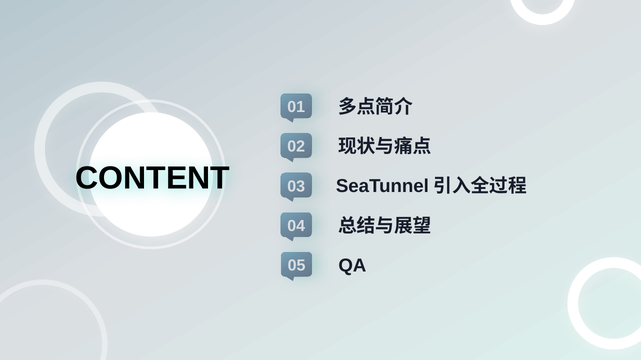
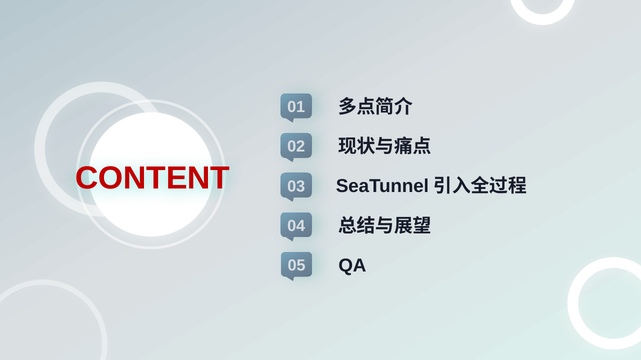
CONTENT colour: black -> red (153, 178)
